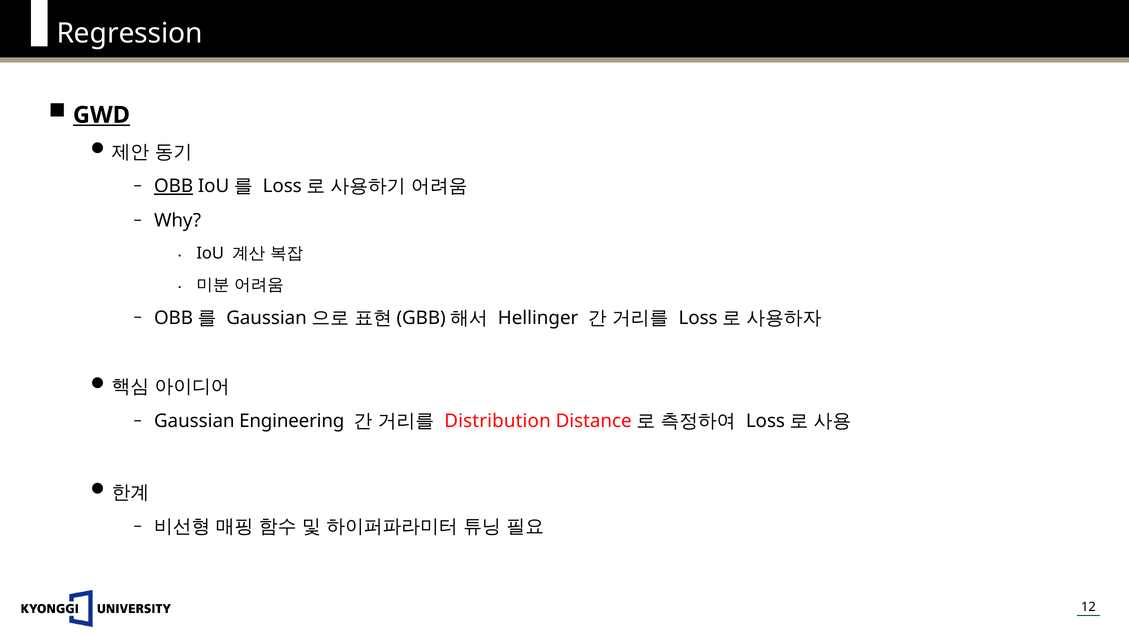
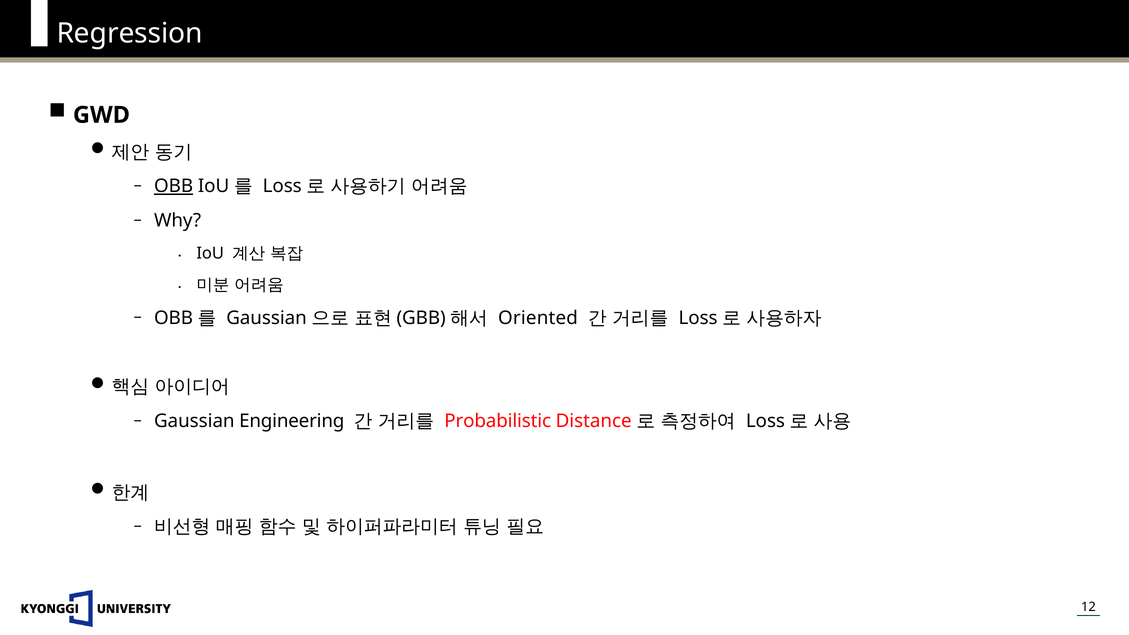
GWD underline: present -> none (101, 115)
Hellinger: Hellinger -> Oriented (538, 318)
Distribution: Distribution -> Probabilistic (498, 421)
